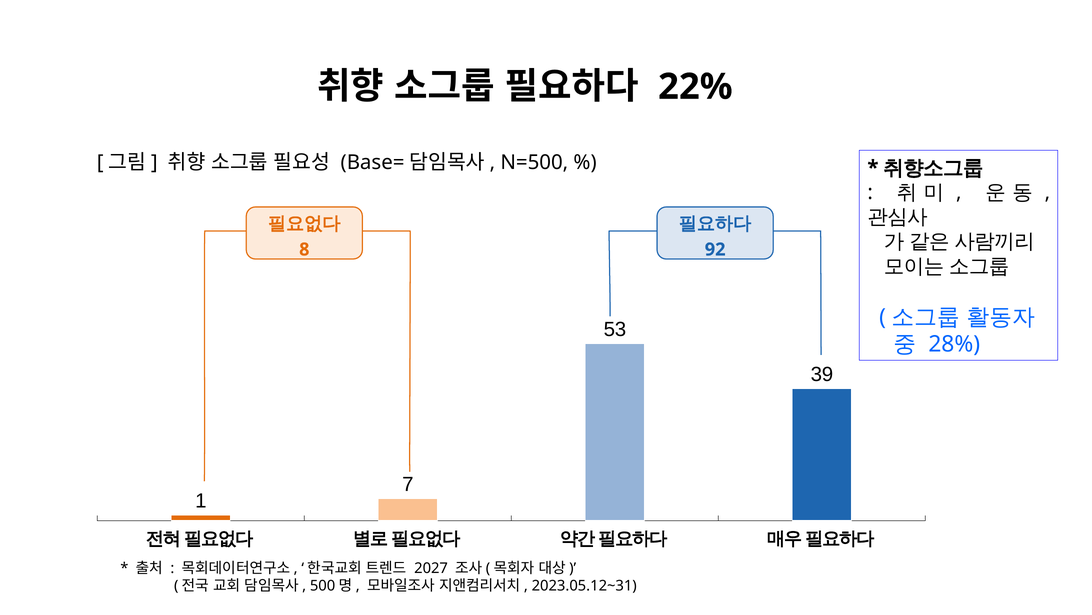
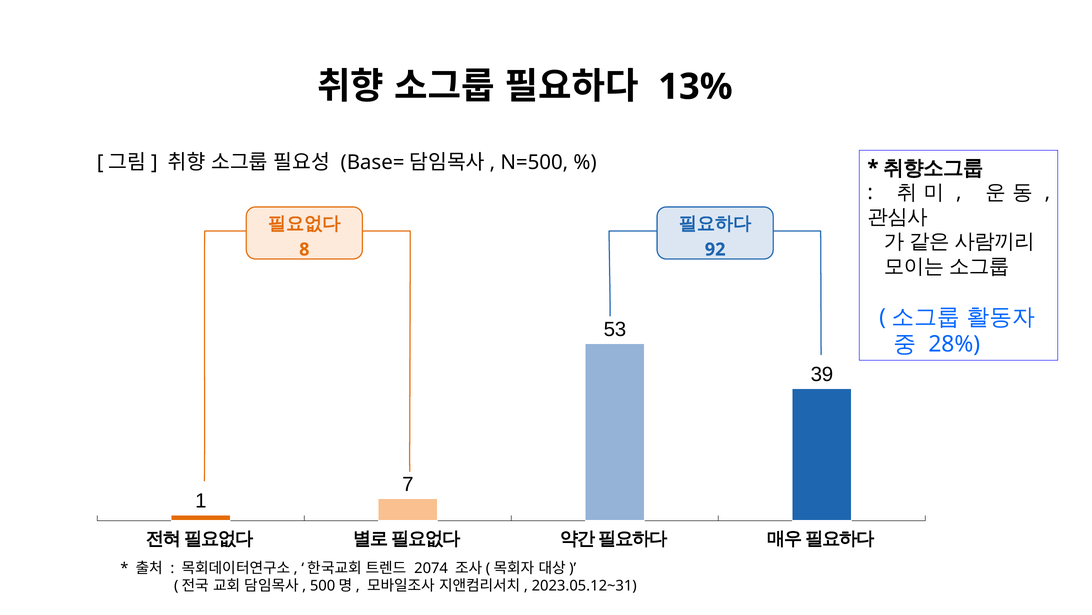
22%: 22% -> 13% (695, 87)
2027: 2027 -> 2074 (431, 567)
